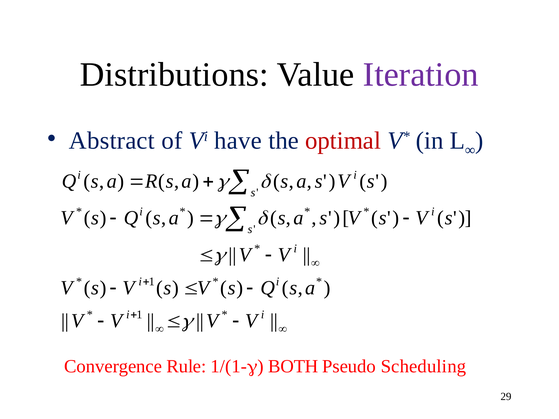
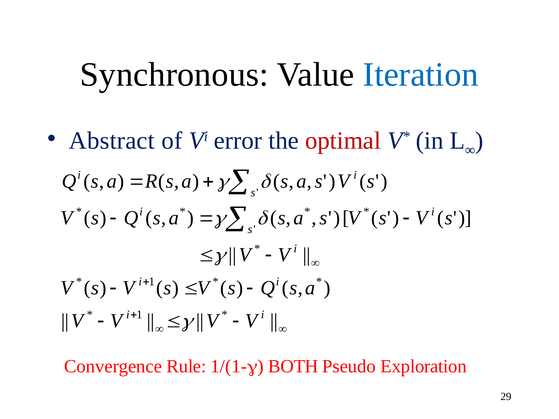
Distributions: Distributions -> Synchronous (174, 75)
Iteration colour: purple -> blue (421, 75)
have: have -> error (238, 141)
Scheduling: Scheduling -> Exploration (424, 367)
